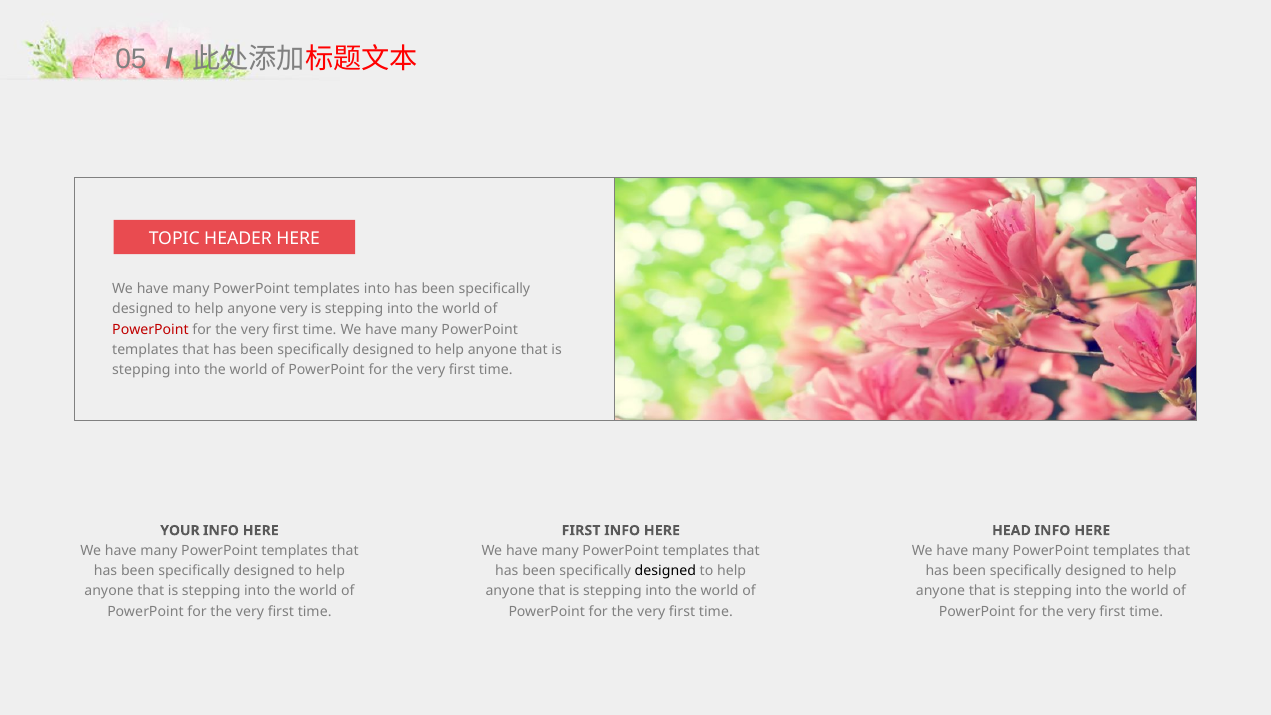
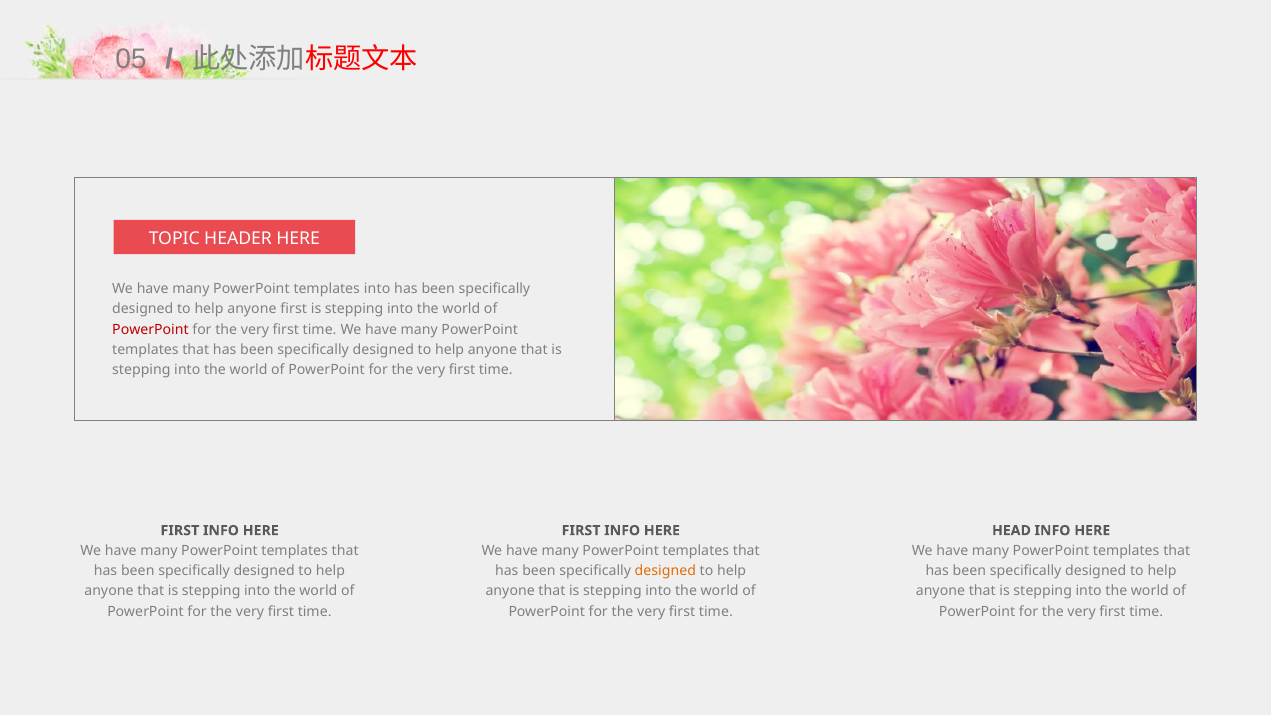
anyone very: very -> first (294, 309)
YOUR: YOUR -> FIRST (180, 531)
designed colour: black -> orange (665, 571)
